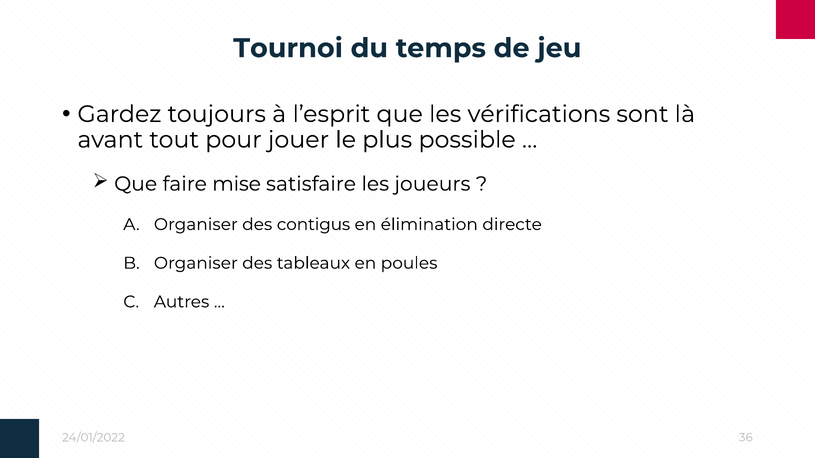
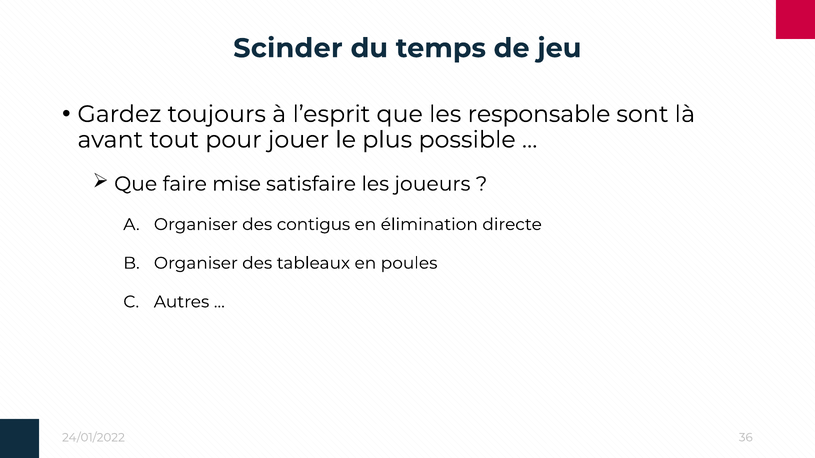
Tournoi: Tournoi -> Scinder (288, 48)
vérifications: vérifications -> responsable (539, 114)
